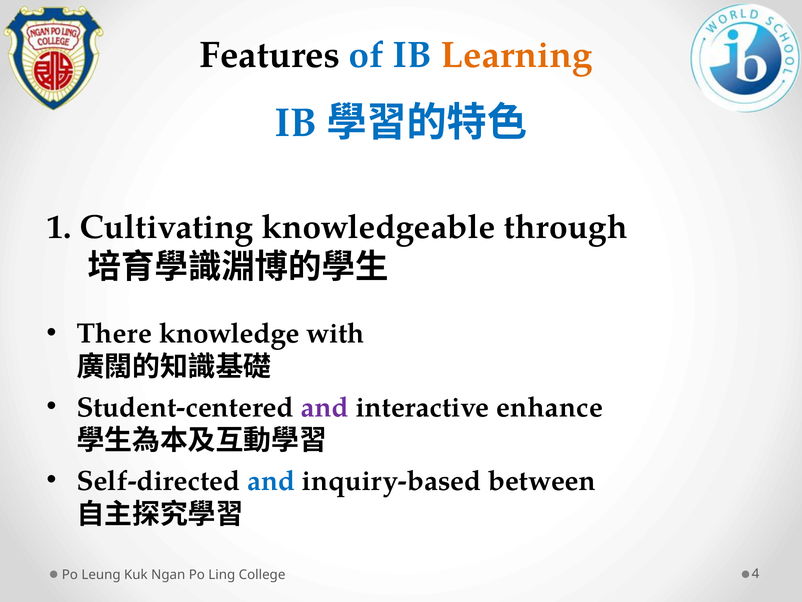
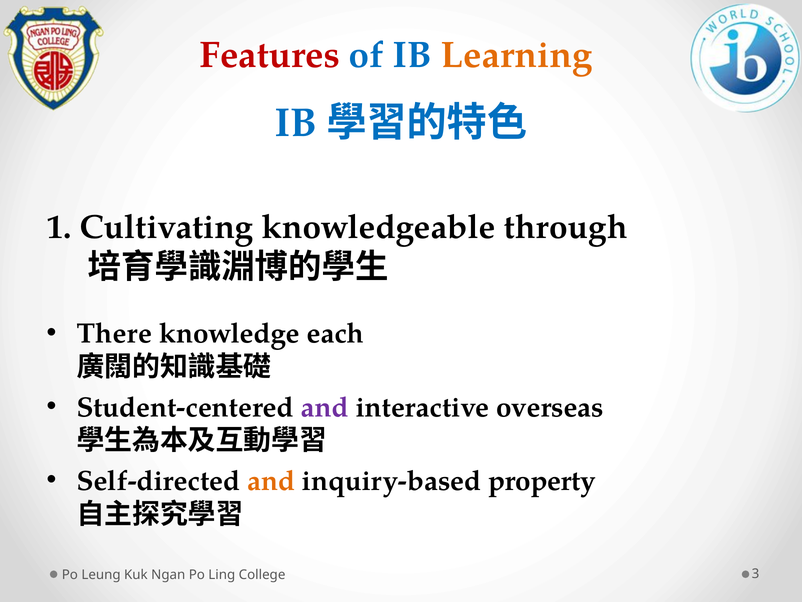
Features colour: black -> red (270, 55)
with: with -> each (335, 333)
enhance: enhance -> overseas (550, 407)
and colour: blue -> orange (271, 480)
between: between -> property (542, 480)
4: 4 -> 3 (756, 573)
